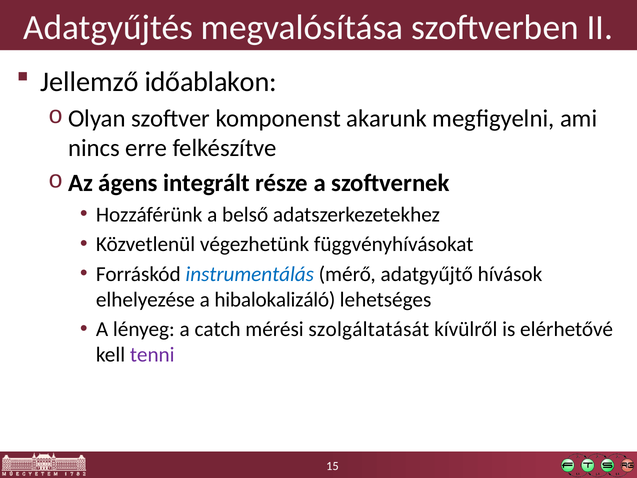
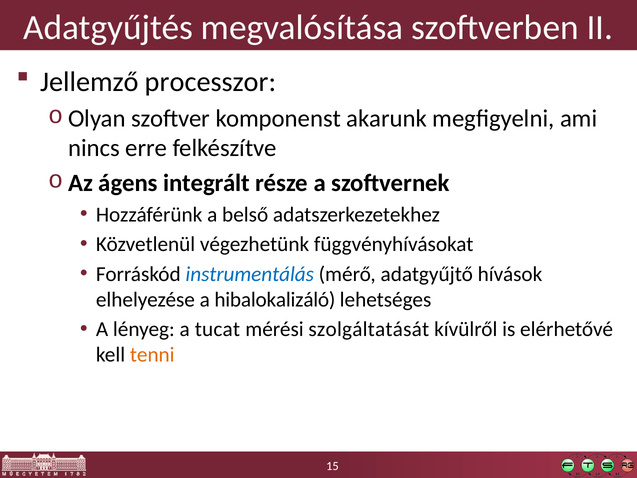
időablakon: időablakon -> processzor (211, 82)
catch: catch -> tucat (217, 329)
tenni colour: purple -> orange (152, 355)
